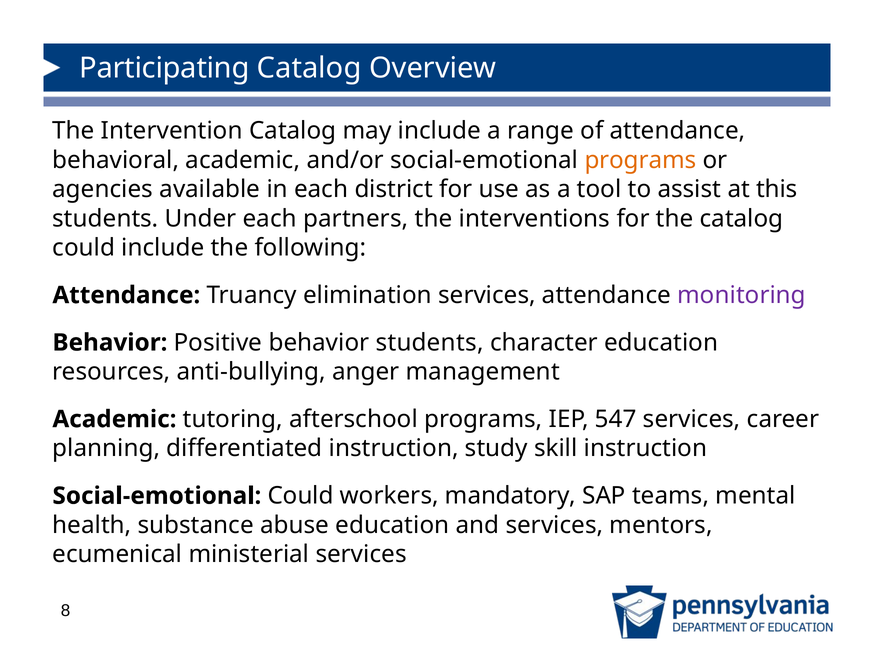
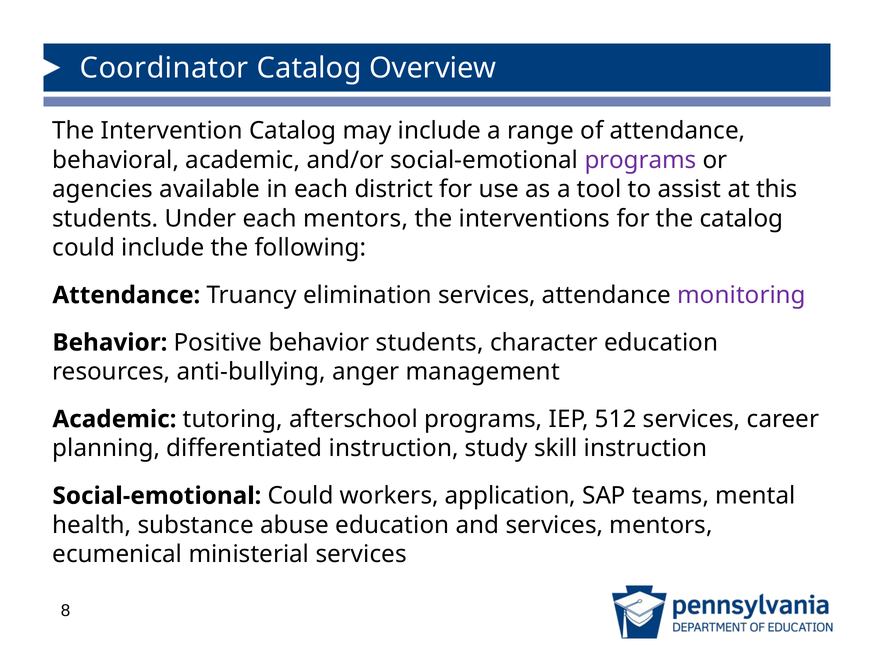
Participating: Participating -> Coordinator (164, 68)
programs colour: orange -> purple (640, 160)
each partners: partners -> mentors (356, 218)
547: 547 -> 512 (616, 419)
mandatory: mandatory -> application (510, 495)
